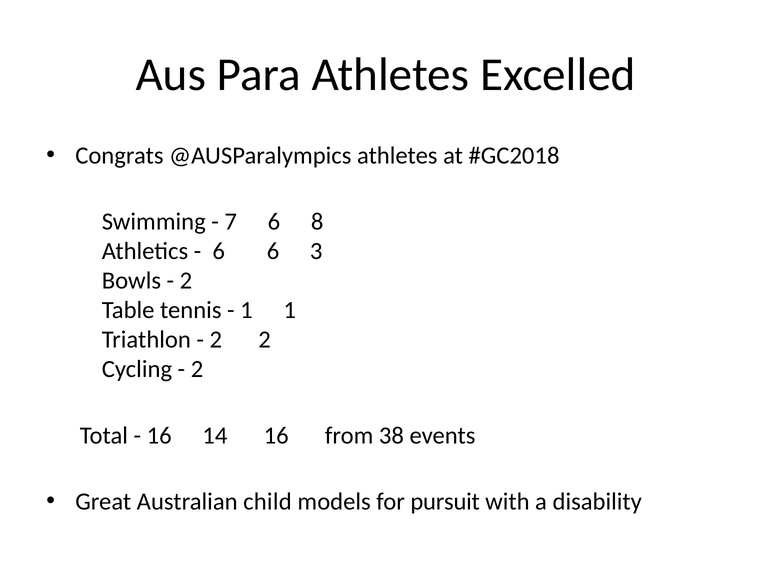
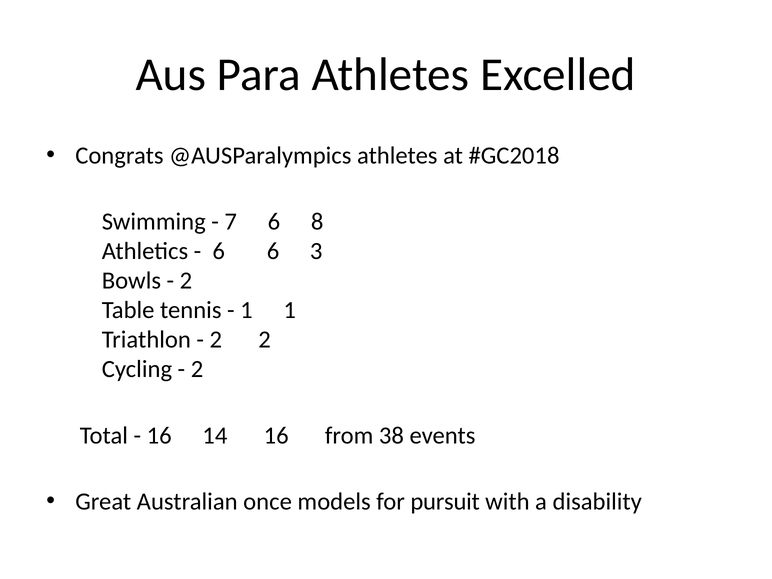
child: child -> once (268, 501)
